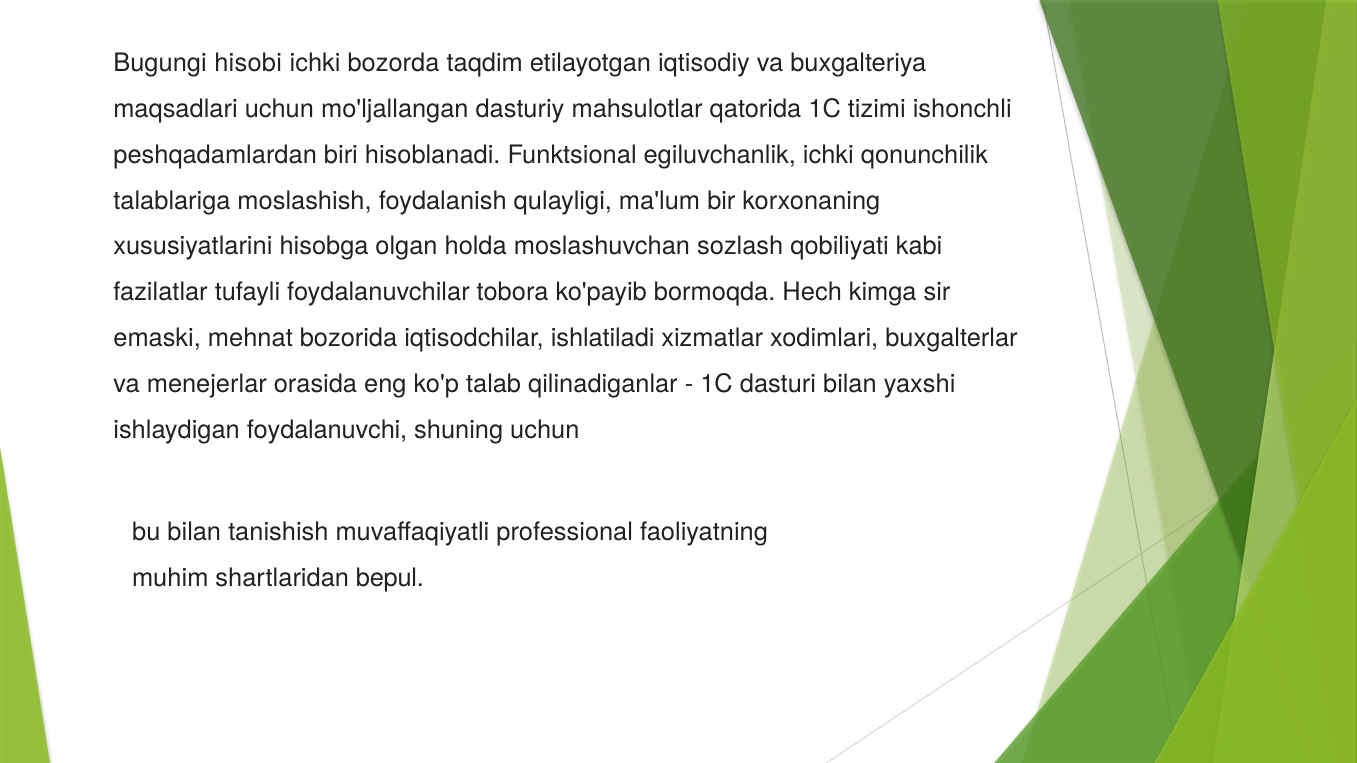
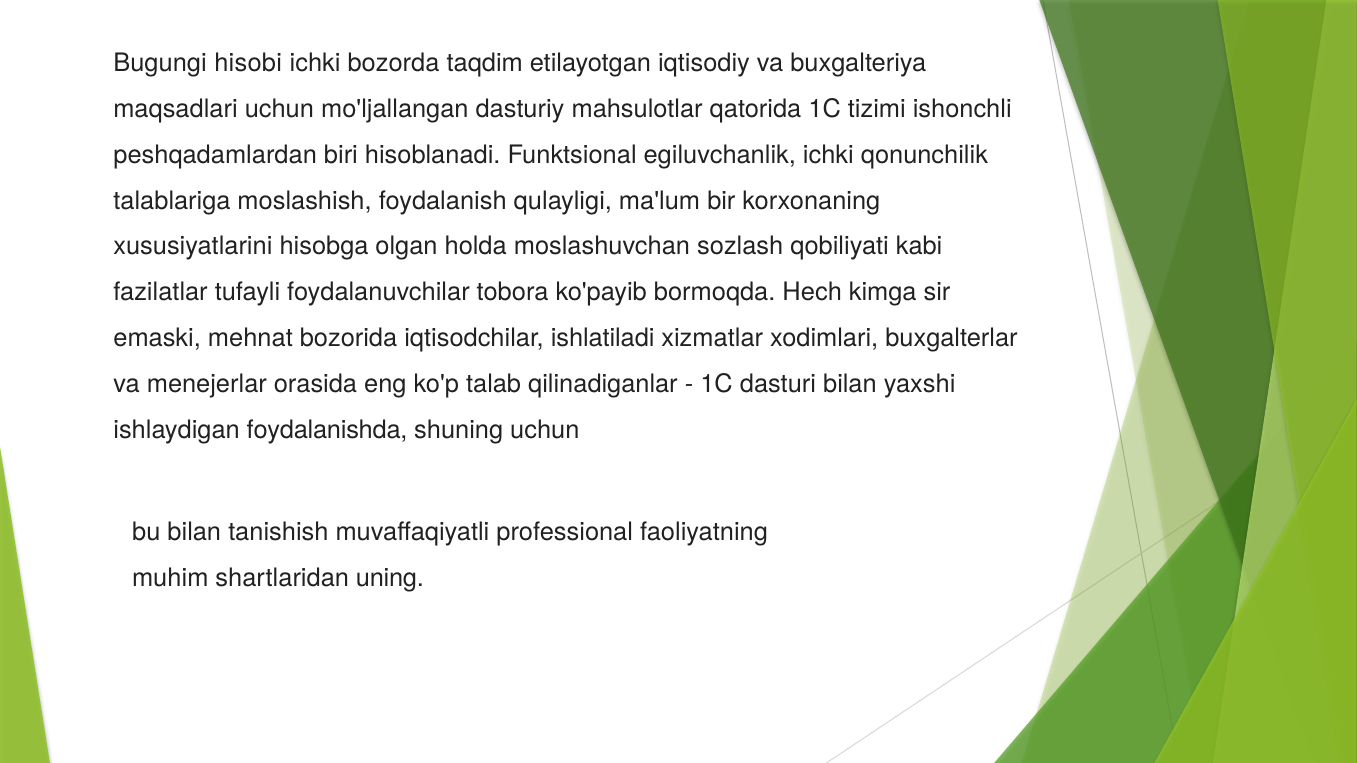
foydalanuvchi: foydalanuvchi -> foydalanishda (327, 430)
bepul: bepul -> uning (390, 578)
